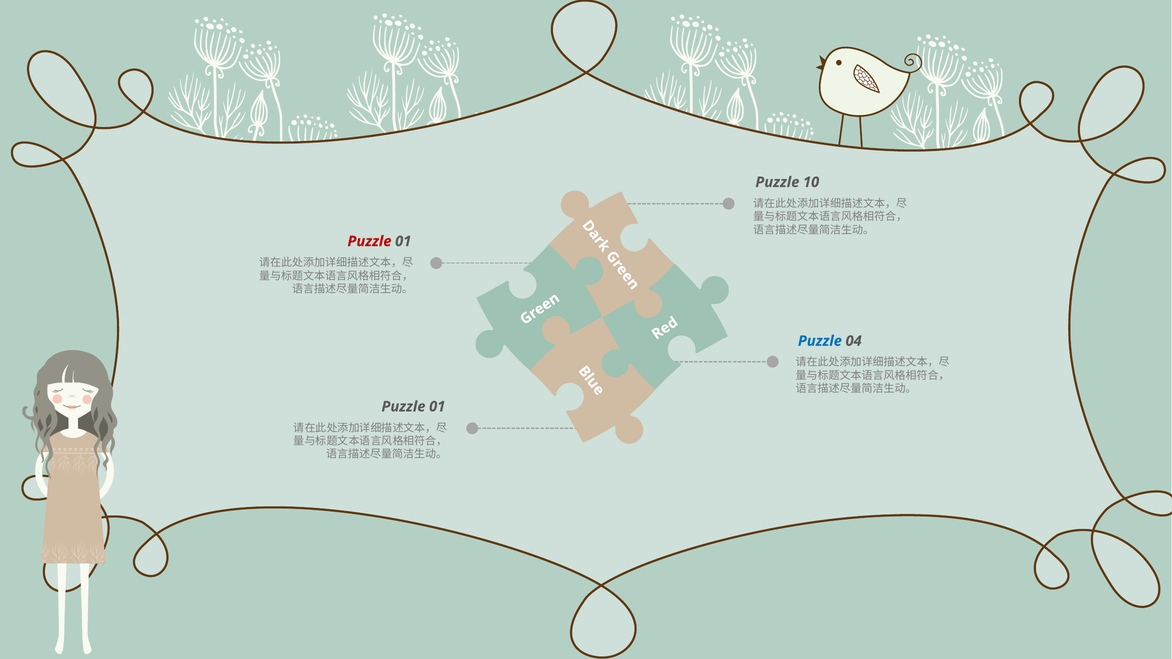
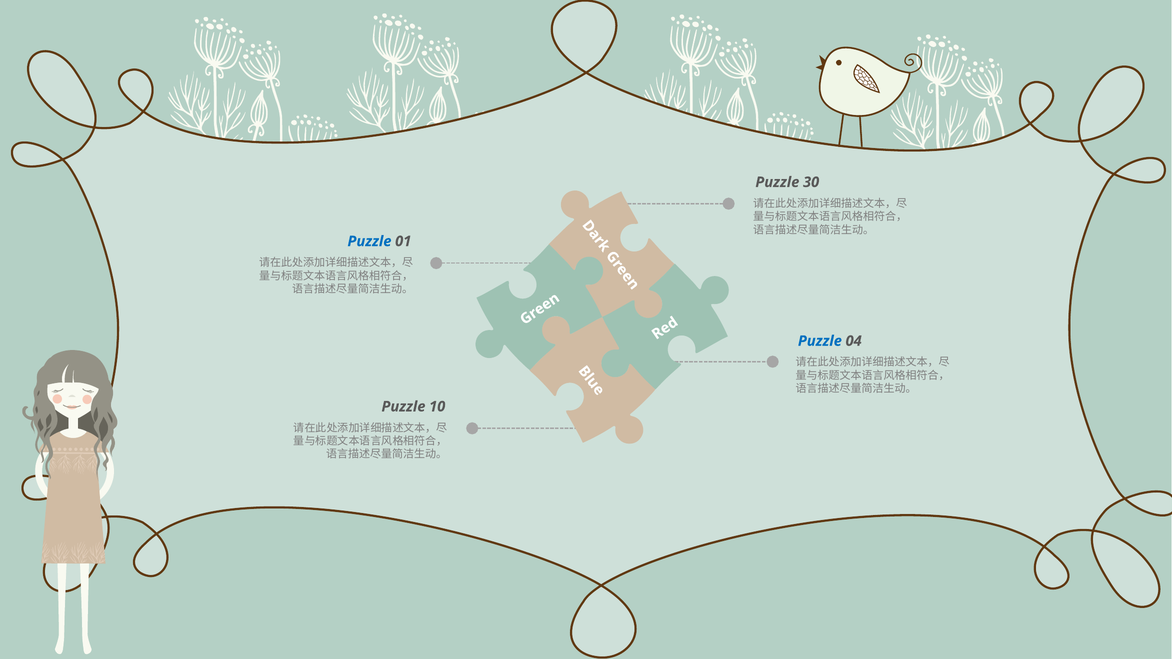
10: 10 -> 30 (811, 182)
Puzzle colour: red -> blue (369, 241)
01: 01 -> 10 (437, 407)
